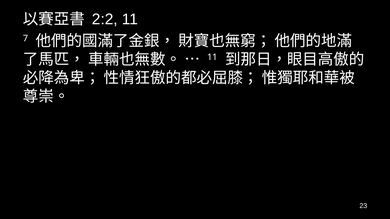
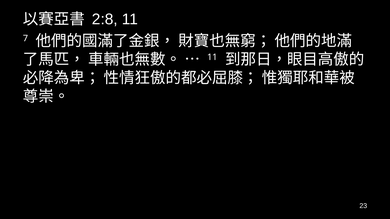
2:2: 2:2 -> 2:8 (105, 19)
